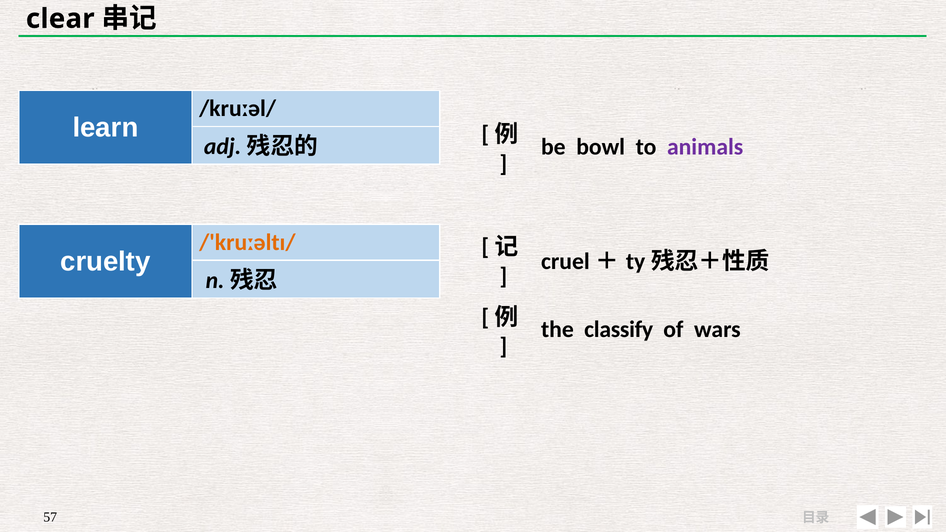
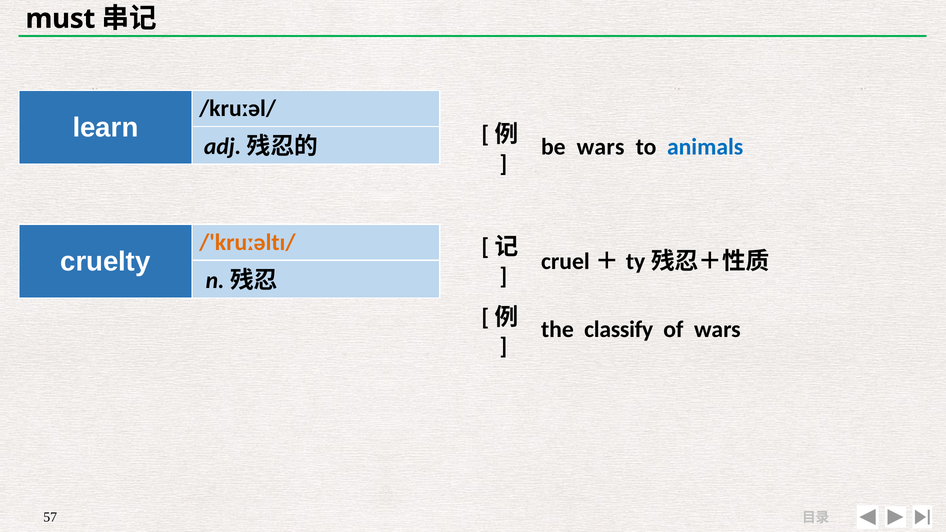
clear: clear -> must (60, 19)
be bowl: bowl -> wars (601, 147)
animals colour: purple -> blue (705, 147)
